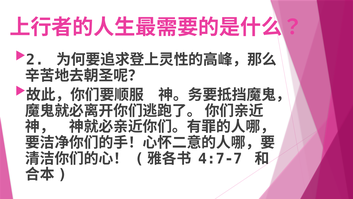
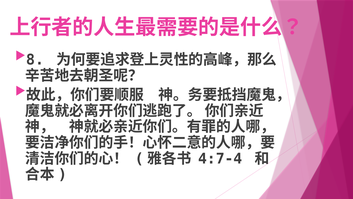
2: 2 -> 8 (35, 60)
4:7-7: 4:7-7 -> 4:7-4 (220, 158)
